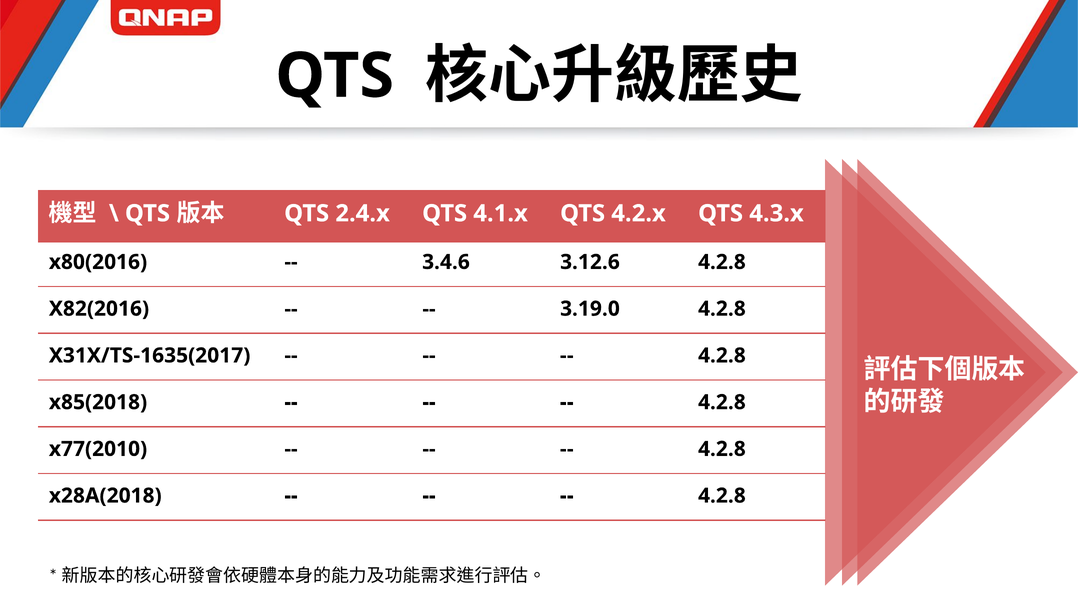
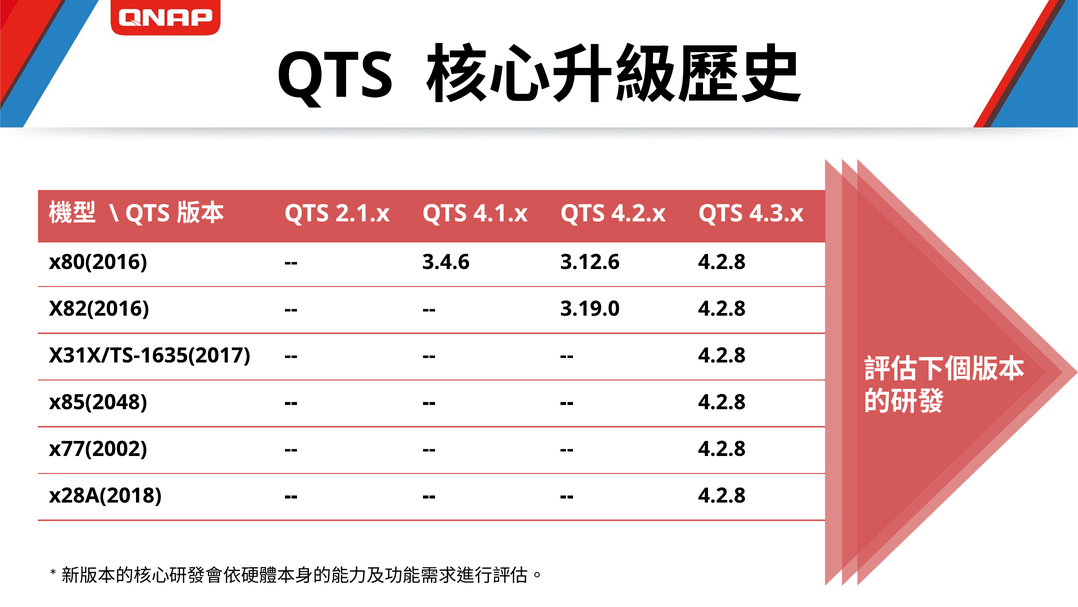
2.4.x: 2.4.x -> 2.1.x (363, 213)
x85(2018: x85(2018 -> x85(2048 (98, 402)
x77(2010: x77(2010 -> x77(2002 (98, 449)
